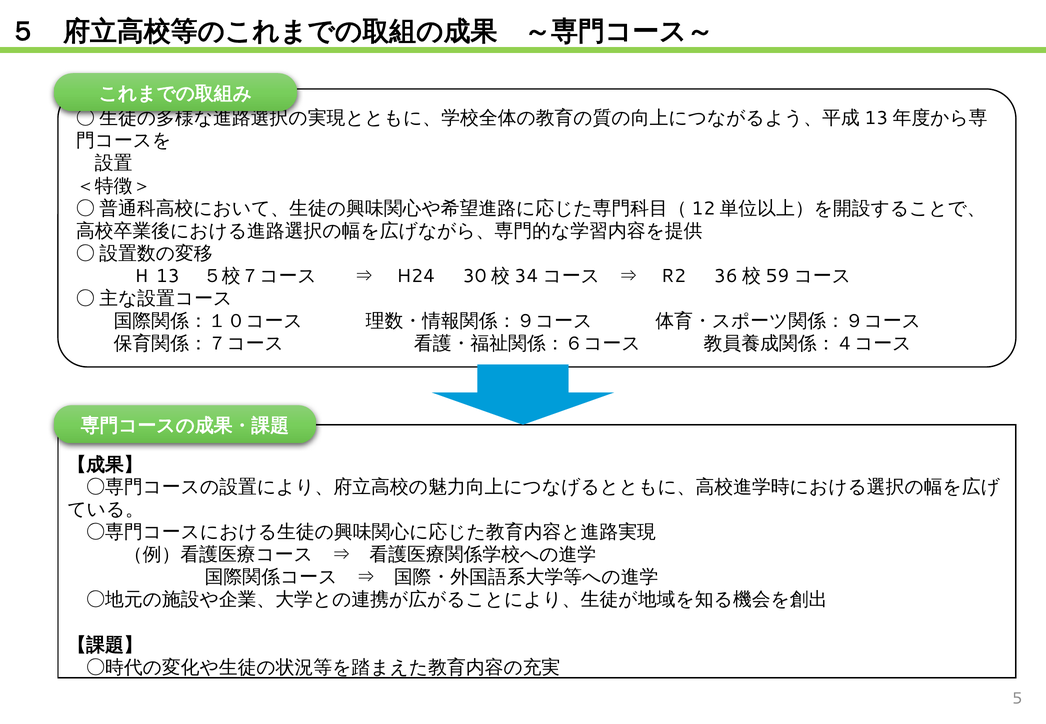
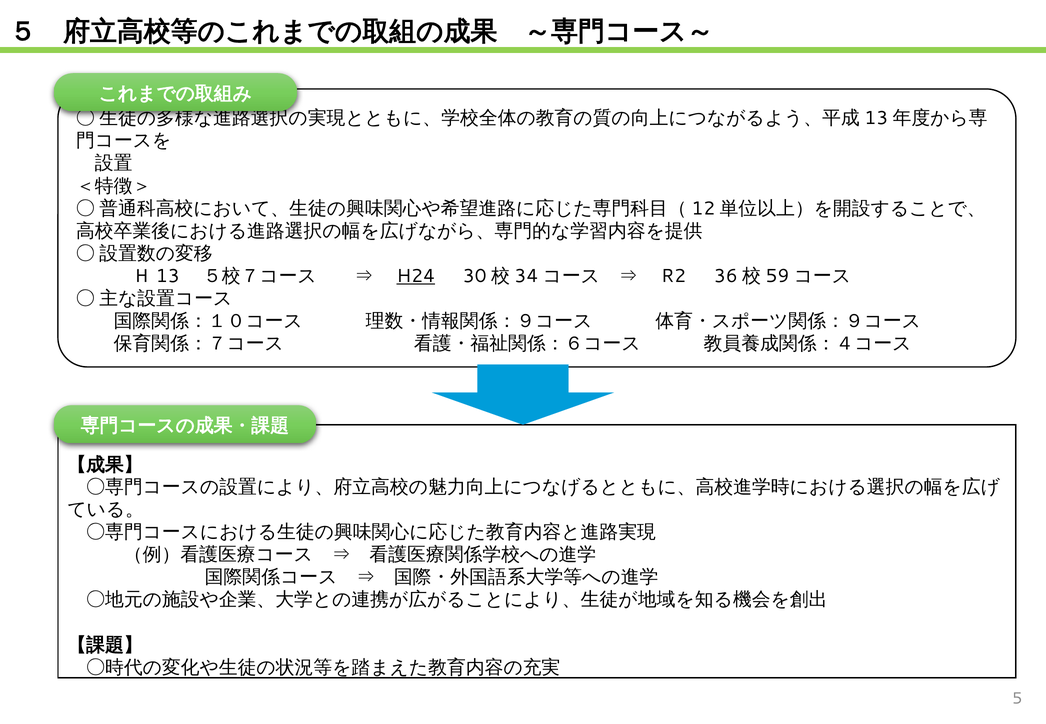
H24 underline: none -> present (416, 276)
